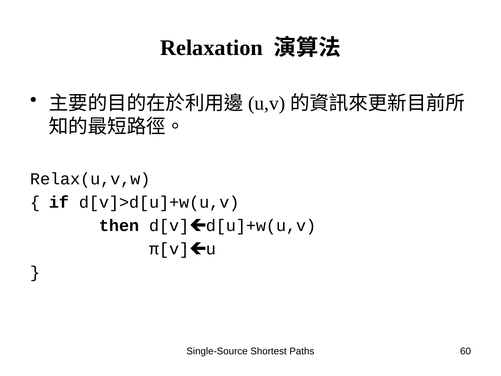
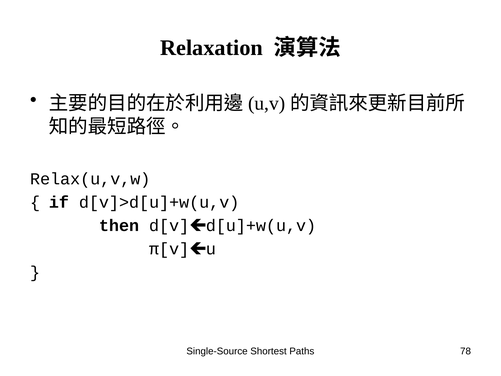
60: 60 -> 78 (466, 351)
